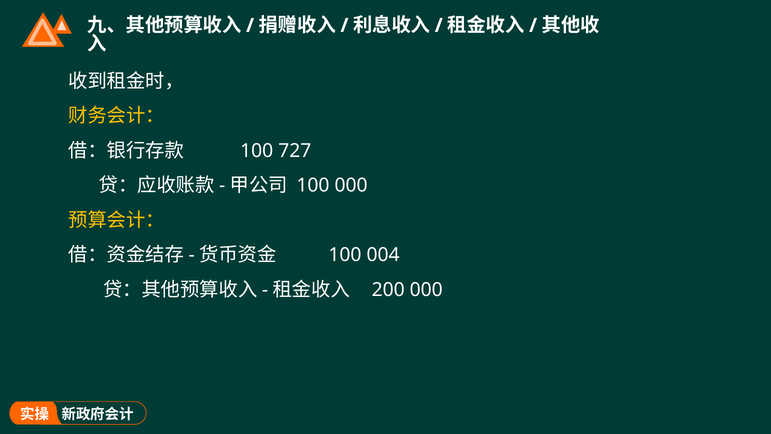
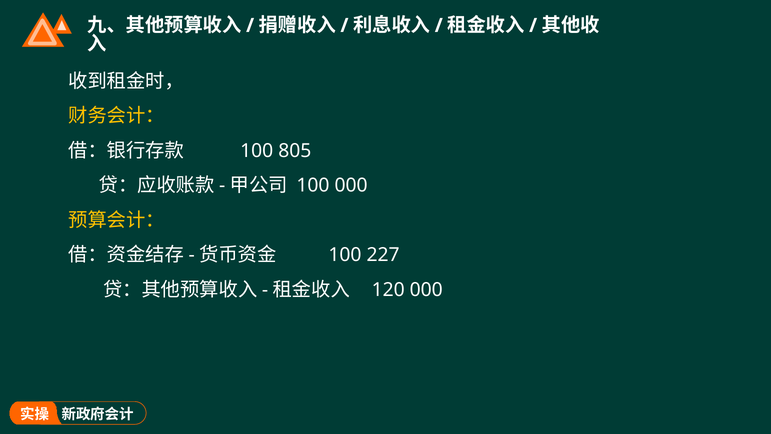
727: 727 -> 805 (295, 151)
004: 004 -> 227 (383, 255)
200: 200 -> 120 (388, 289)
